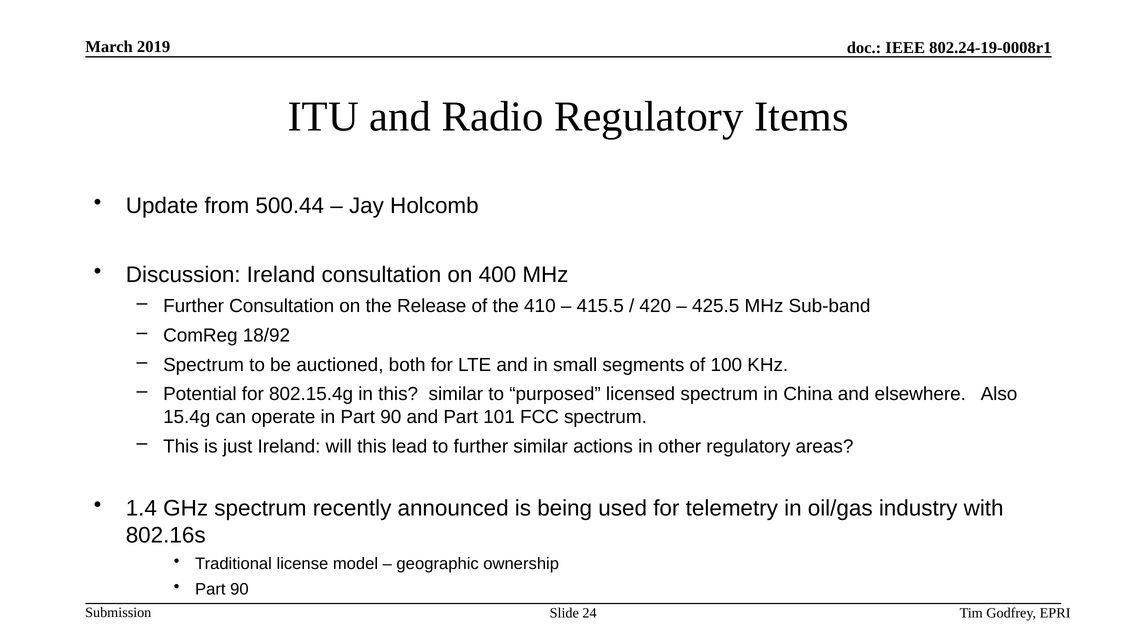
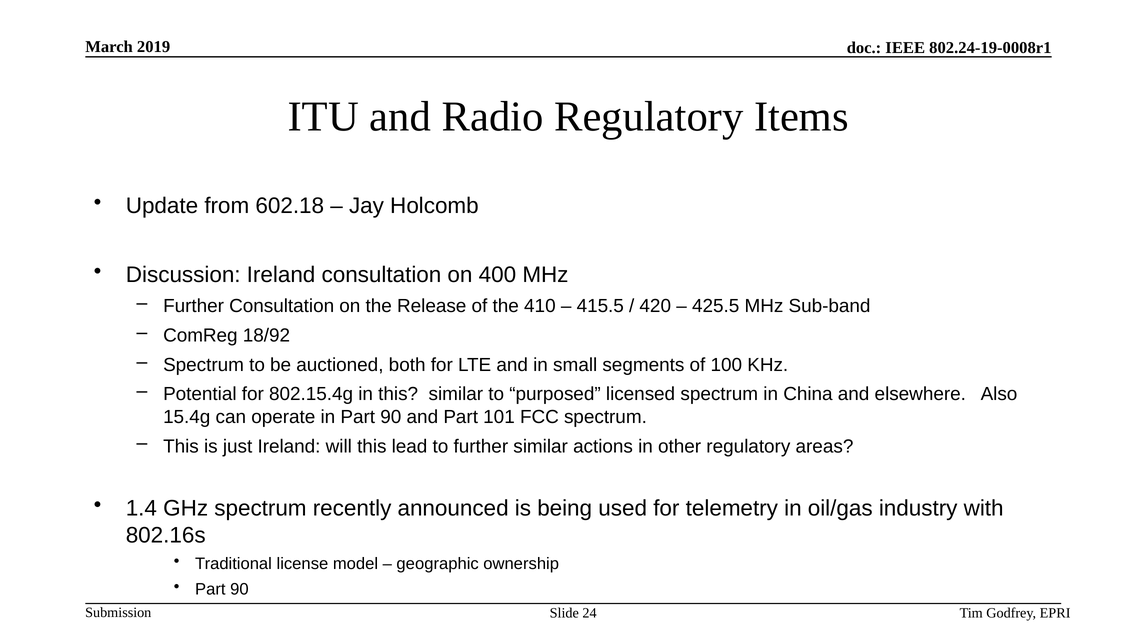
500.44: 500.44 -> 602.18 (290, 206)
